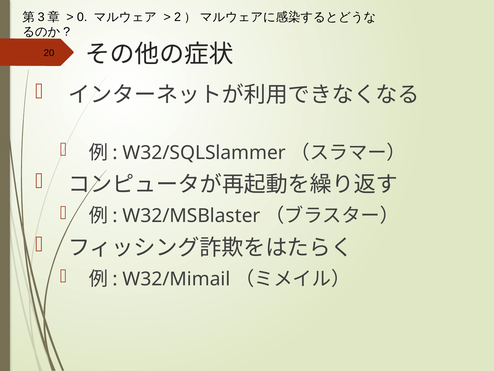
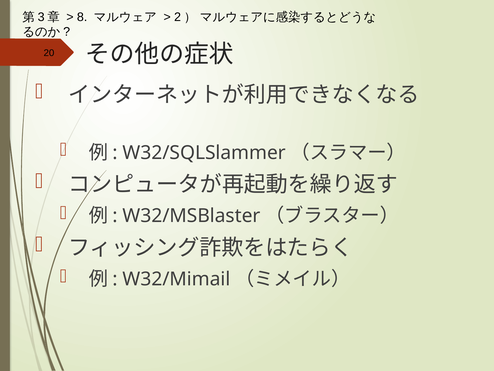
0: 0 -> 8 (82, 17)
